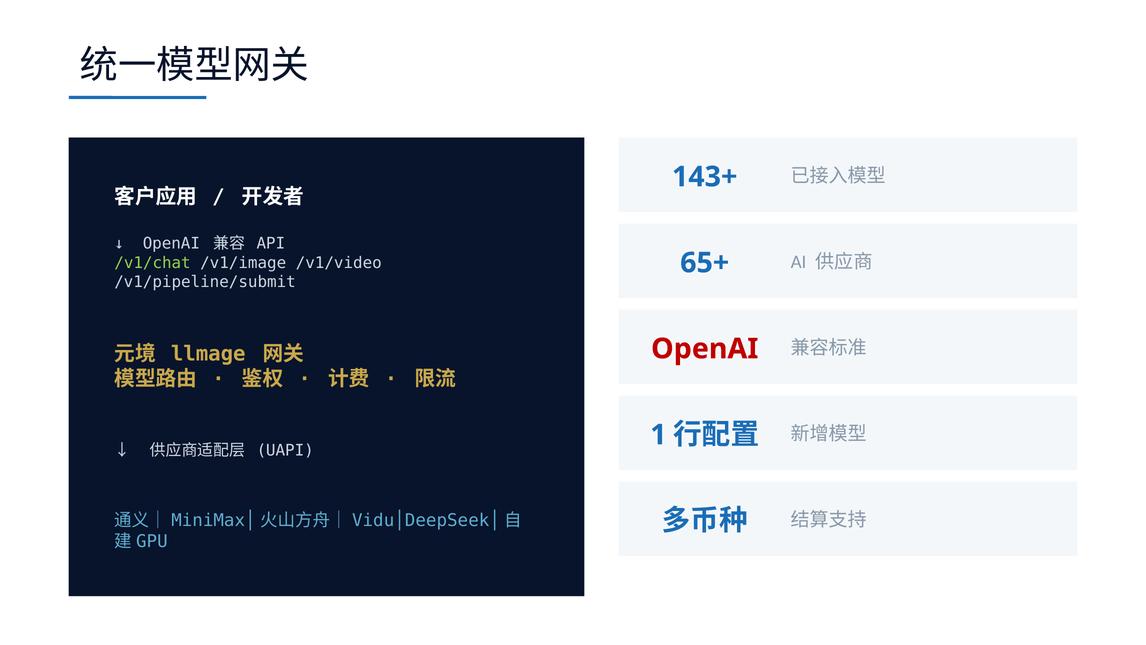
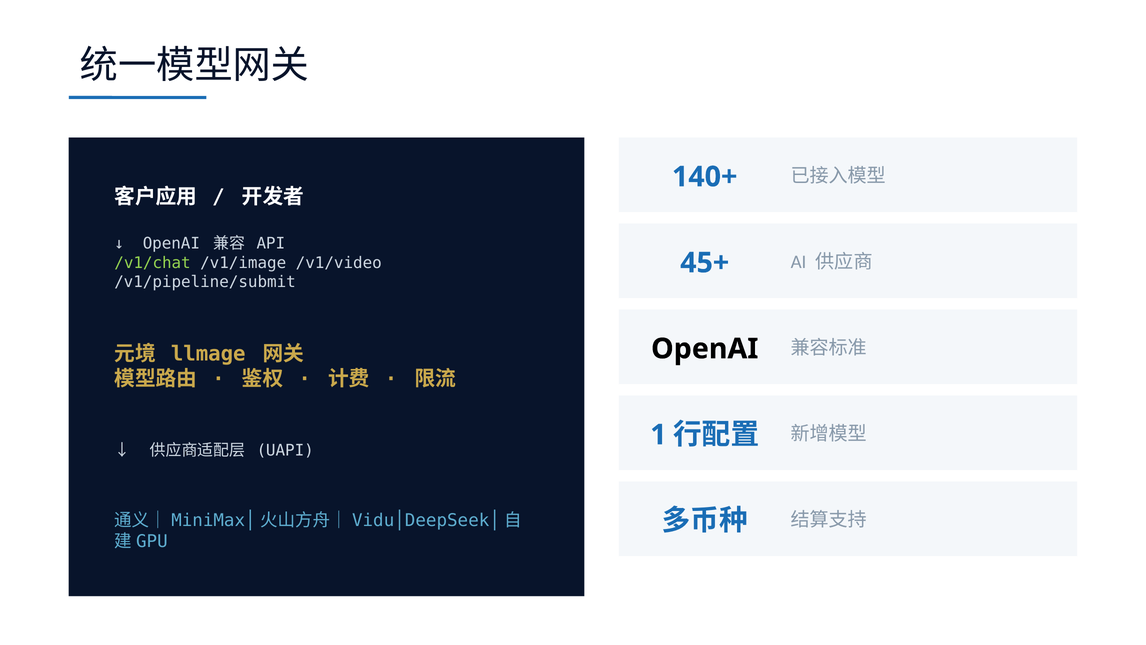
143+: 143+ -> 140+ (705, 177)
65+: 65+ -> 45+ (705, 263)
OpenAI colour: red -> black (705, 349)
